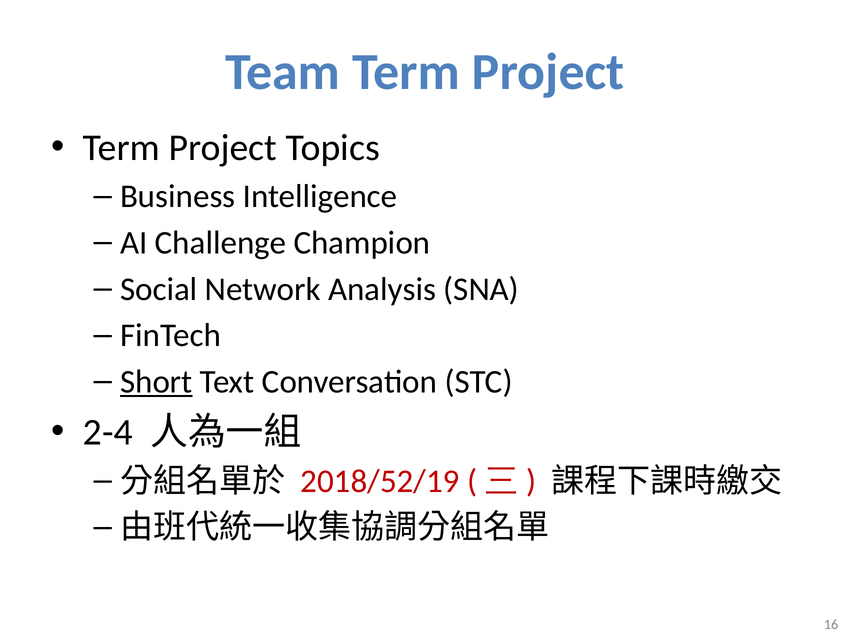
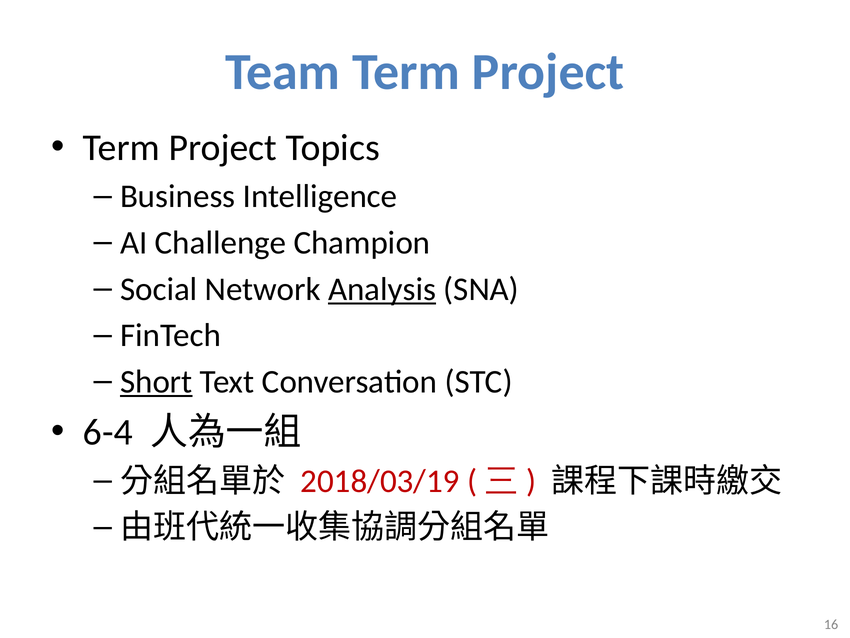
Analysis underline: none -> present (382, 289)
2-4: 2-4 -> 6-4 (108, 432)
2018/52/19: 2018/52/19 -> 2018/03/19 (380, 481)
